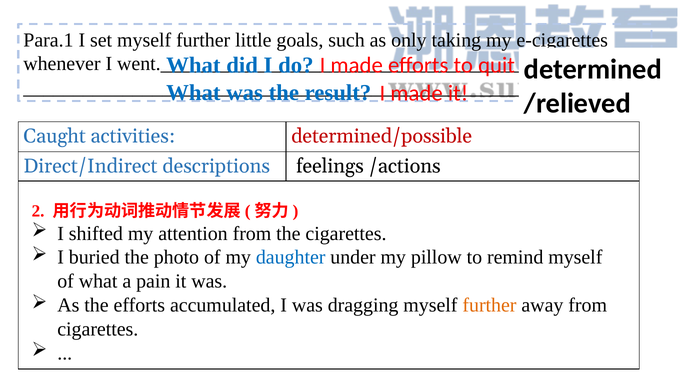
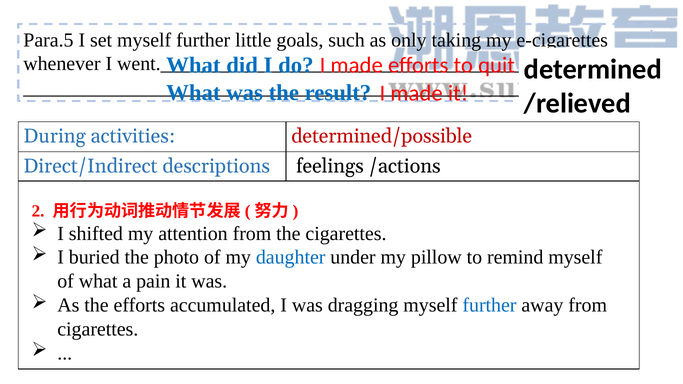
Para.1: Para.1 -> Para.5 (48, 40)
Caught: Caught -> During (55, 136)
further colour: orange -> blue (489, 305)
